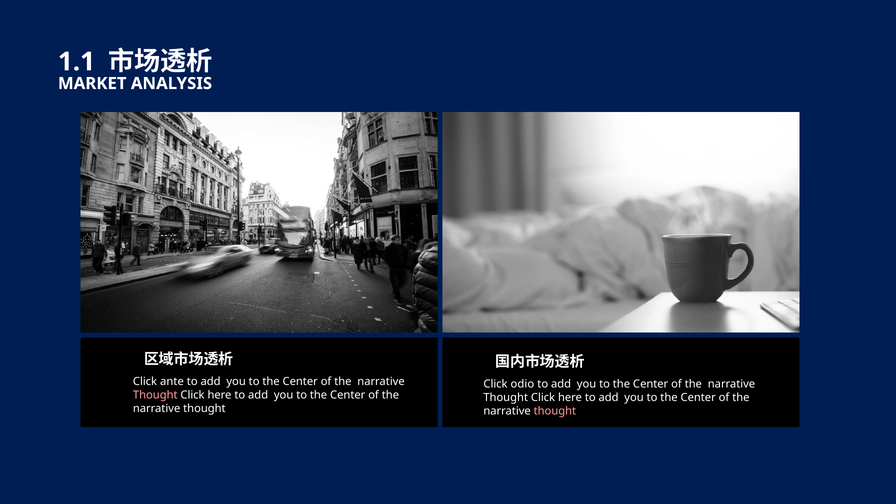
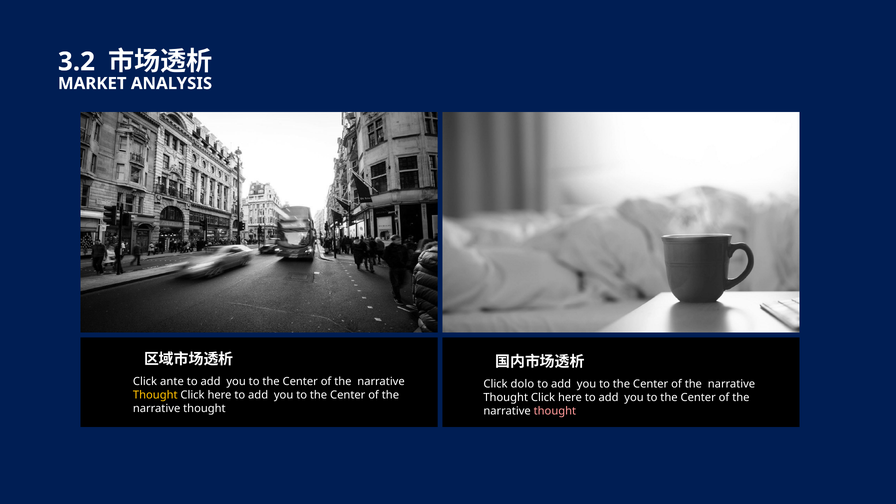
1.1: 1.1 -> 3.2 (76, 62)
odio: odio -> dolo (522, 384)
Thought colour: pink -> yellow (155, 395)
